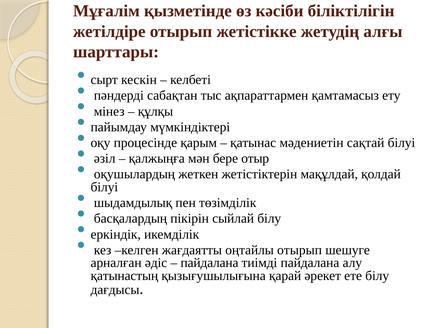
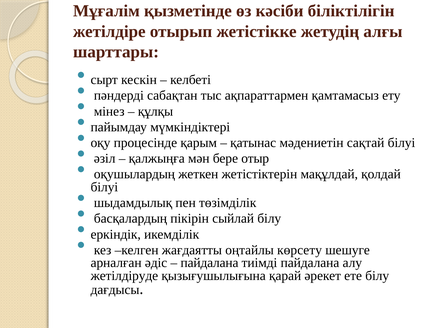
оңтайлы отырып: отырып -> көрсету (300, 250)
қатынастың: қатынастың -> жетілдіруде (124, 276)
